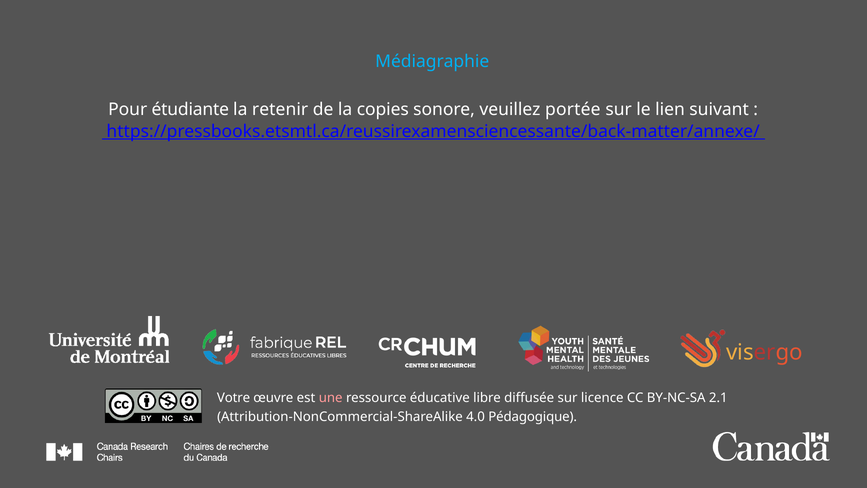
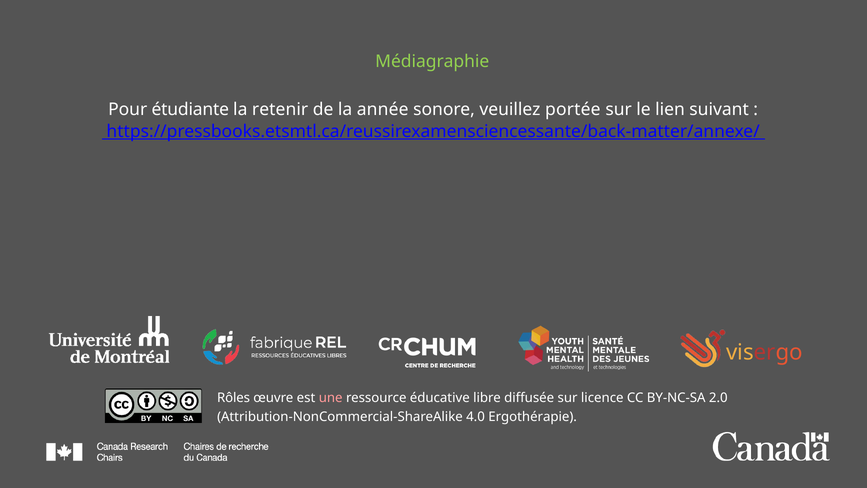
Médiagraphie colour: light blue -> light green (432, 61)
copies: copies -> année (383, 110)
Votre: Votre -> Rôles (234, 398)
2.1: 2.1 -> 2.0 (718, 398)
Pédagogique: Pédagogique -> Ergothérapie (533, 416)
